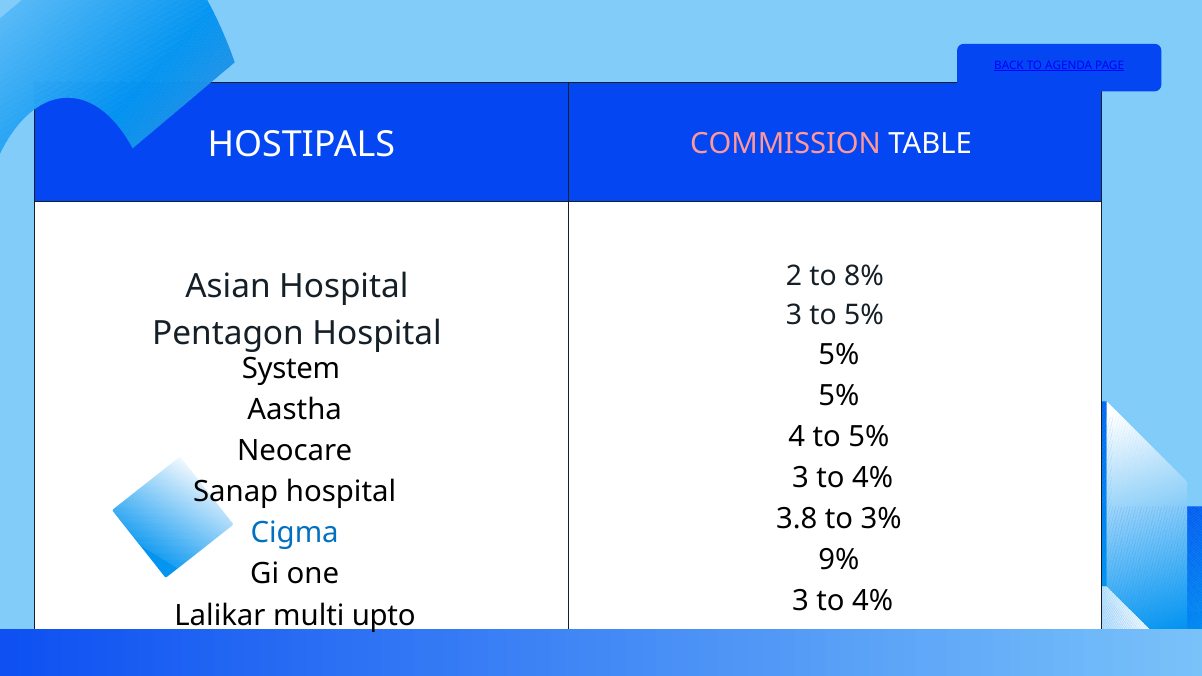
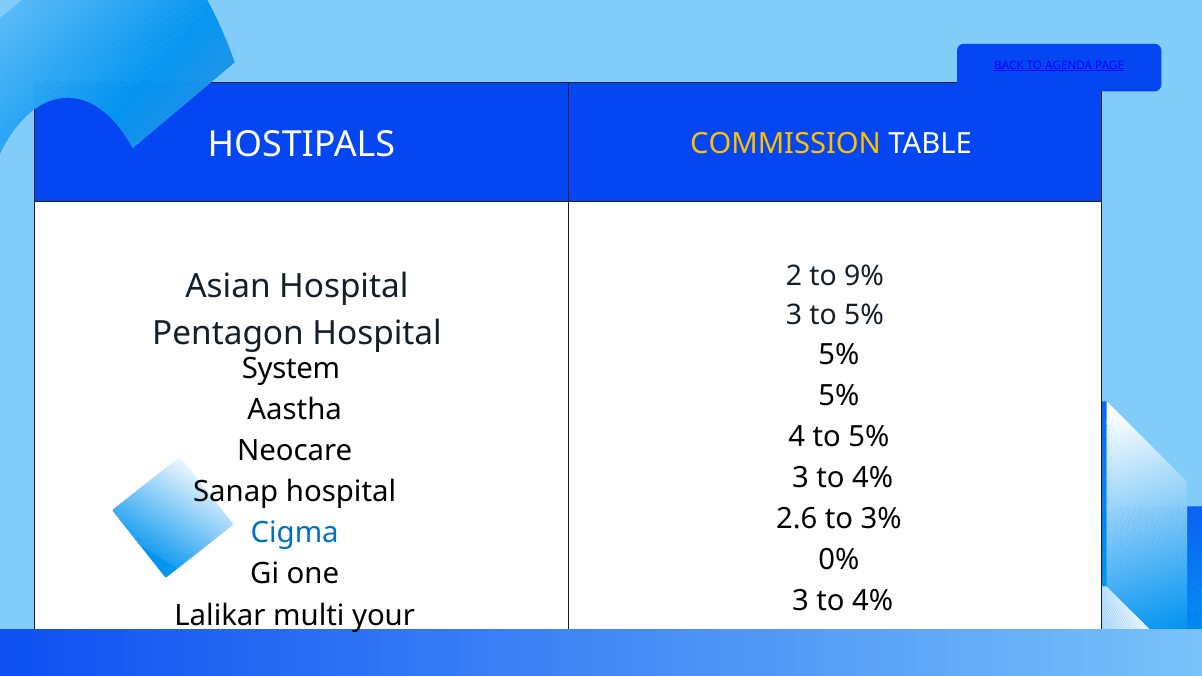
COMMISSION colour: pink -> yellow (786, 144)
8%: 8% -> 9% (864, 276)
3.8: 3.8 -> 2.6 (797, 519)
9%: 9% -> 0% (839, 560)
upto: upto -> your (384, 615)
